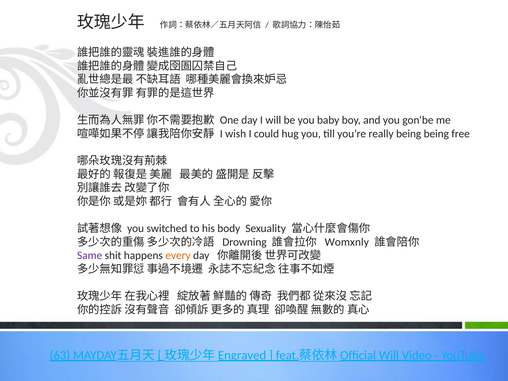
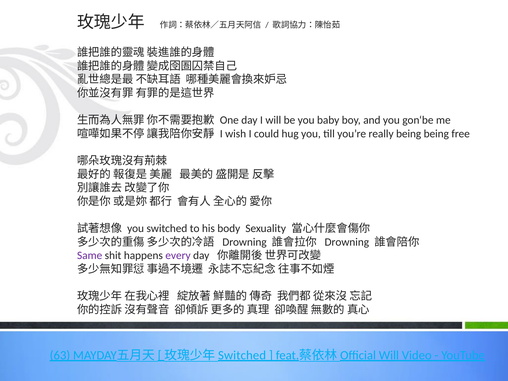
Womxnly: Womxnly -> Drowning (347, 242)
every colour: orange -> purple (178, 256)
Engraved: Engraved -> Switched (242, 355)
